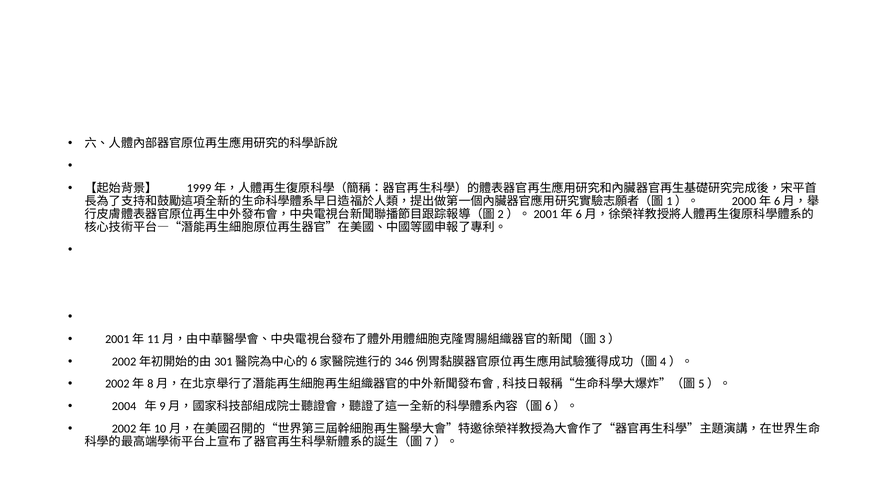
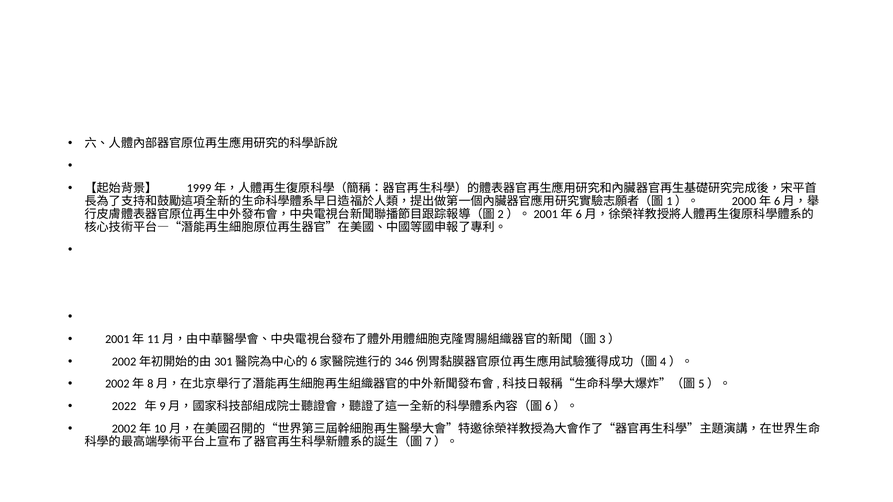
2004: 2004 -> 2022 (124, 407)
